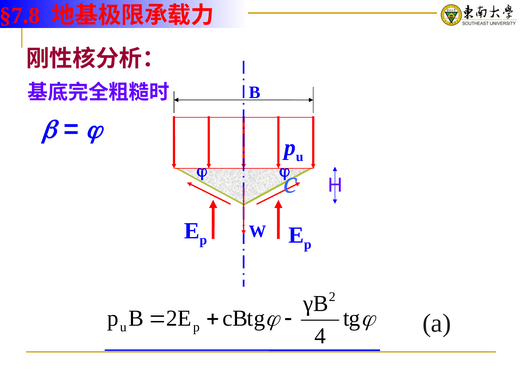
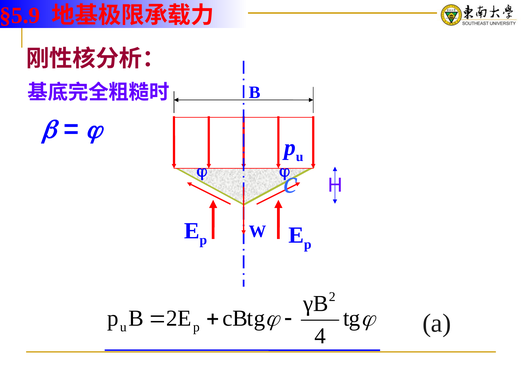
§7.8: §7.8 -> §5.9 (20, 16)
